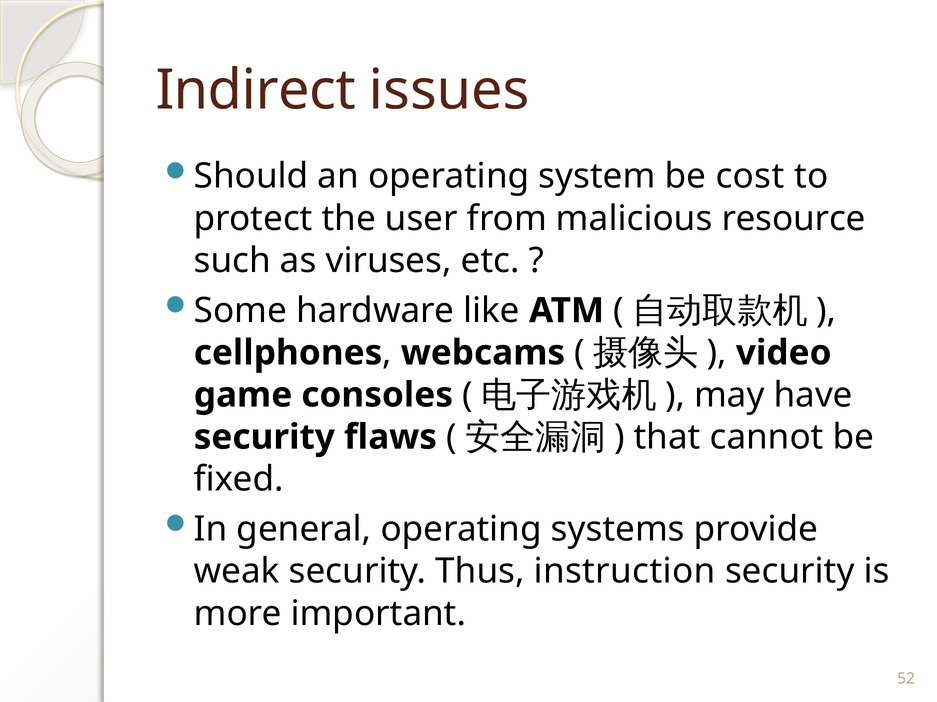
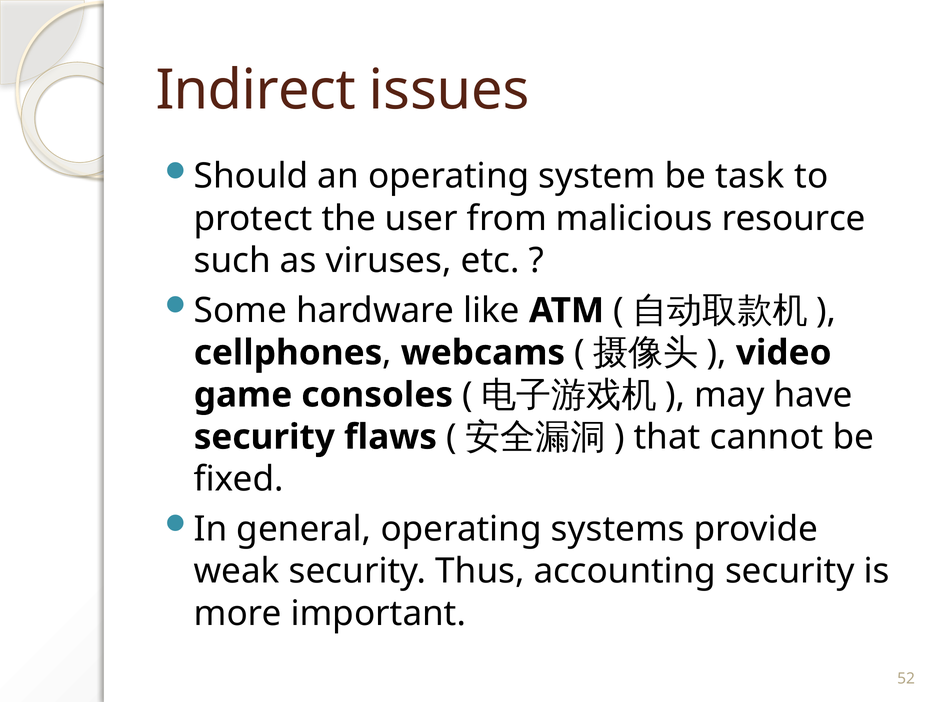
cost: cost -> task (750, 177)
instruction: instruction -> accounting (625, 572)
